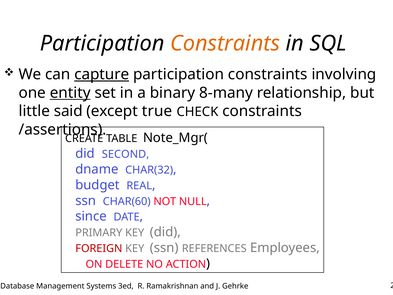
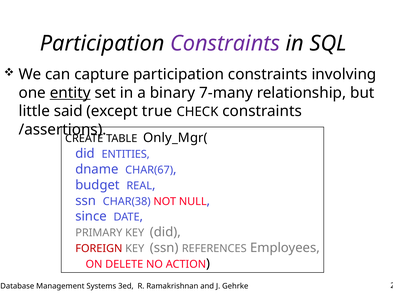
Constraints colour: orange -> purple (225, 43)
capture underline: present -> none (102, 74)
8-many: 8-many -> 7-many (226, 93)
Note_Mgr(: Note_Mgr( -> Only_Mgr( (175, 138)
SECOND: SECOND -> ENTITIES (126, 154)
CHAR(32: CHAR(32 -> CHAR(67 (149, 170)
CHAR(60: CHAR(60 -> CHAR(38 (127, 201)
